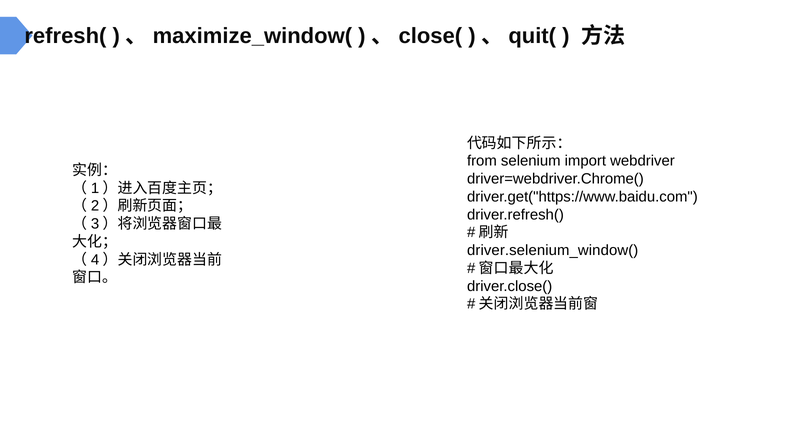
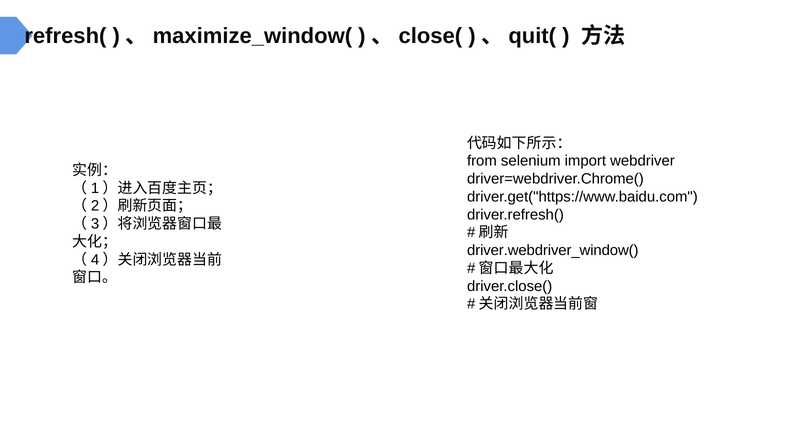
driver.selenium_window(: driver.selenium_window( -> driver.webdriver_window( (553, 251)
